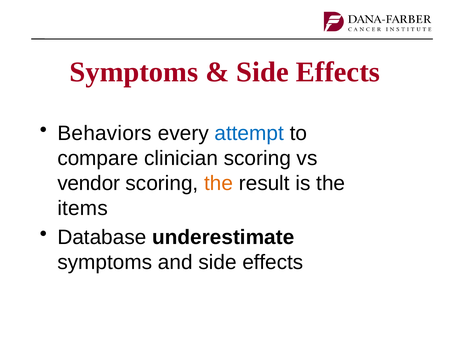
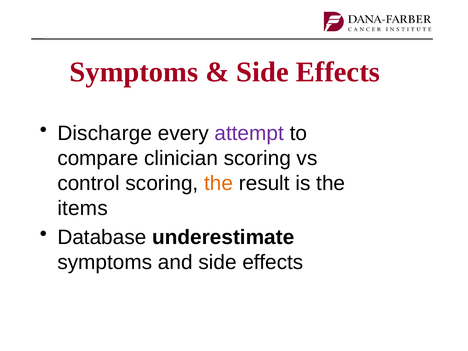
Behaviors: Behaviors -> Discharge (105, 133)
attempt colour: blue -> purple (249, 133)
vendor: vendor -> control (89, 183)
